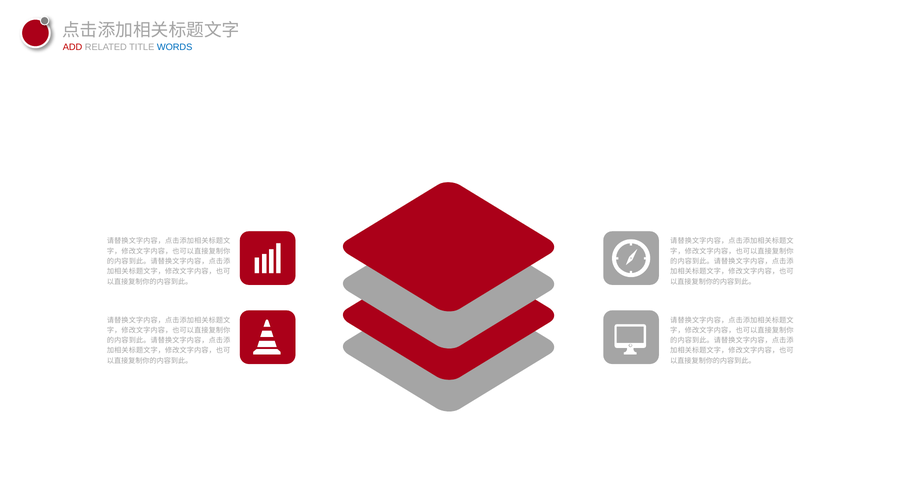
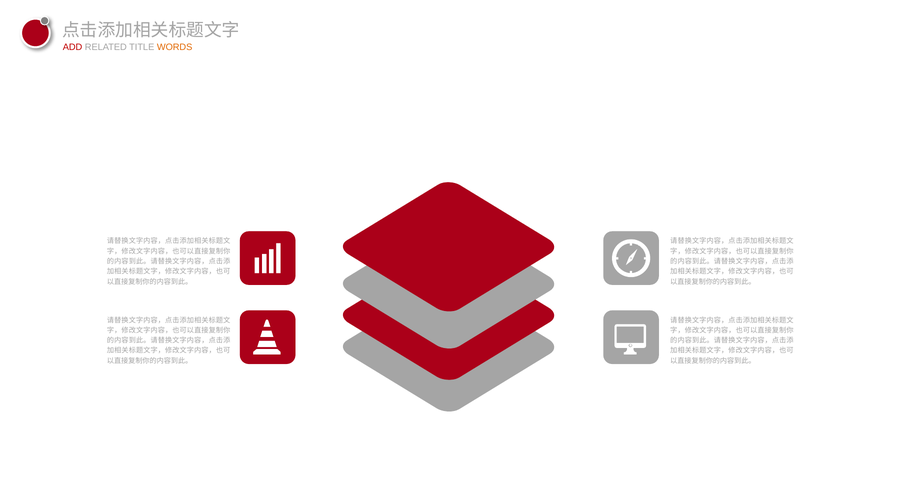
WORDS colour: blue -> orange (175, 47)
